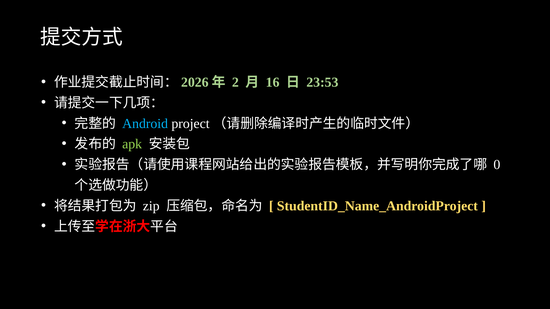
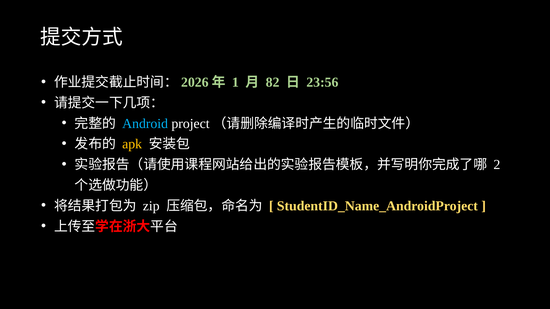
2: 2 -> 1 (235, 82)
16: 16 -> 82 (273, 82)
23:53: 23:53 -> 23:56 (322, 82)
apk colour: light green -> yellow (132, 144)
0: 0 -> 2 (497, 165)
